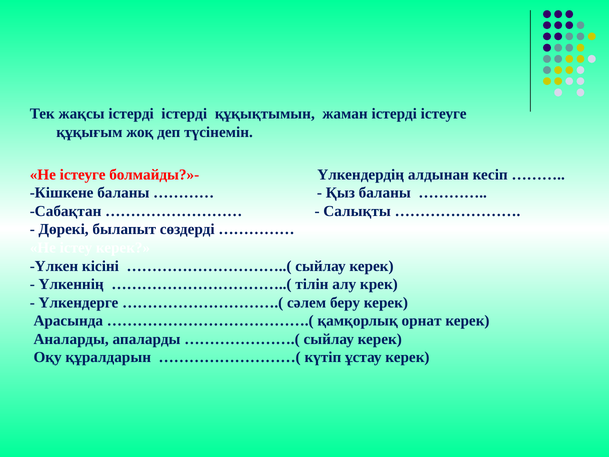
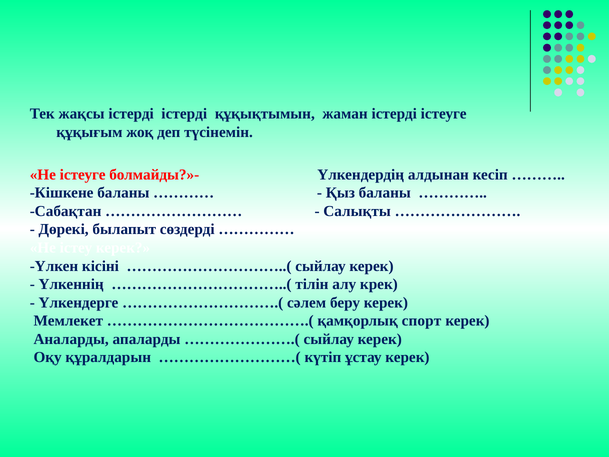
Арасында: Арасында -> Мемлекет (68, 321)
орнат: орнат -> спорт (421, 321)
